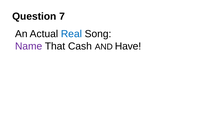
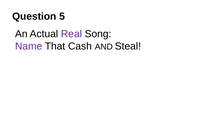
7: 7 -> 5 (62, 16)
Real colour: blue -> purple (71, 34)
Have: Have -> Steal (128, 46)
